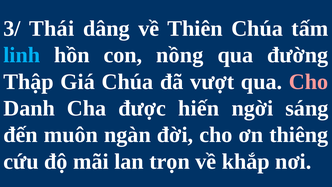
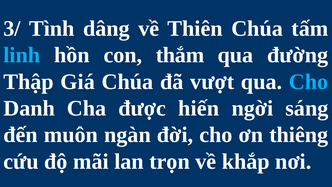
Thái: Thái -> Tình (52, 29)
nồng: nồng -> thắm (180, 55)
Cho colour: pink -> light blue (309, 82)
